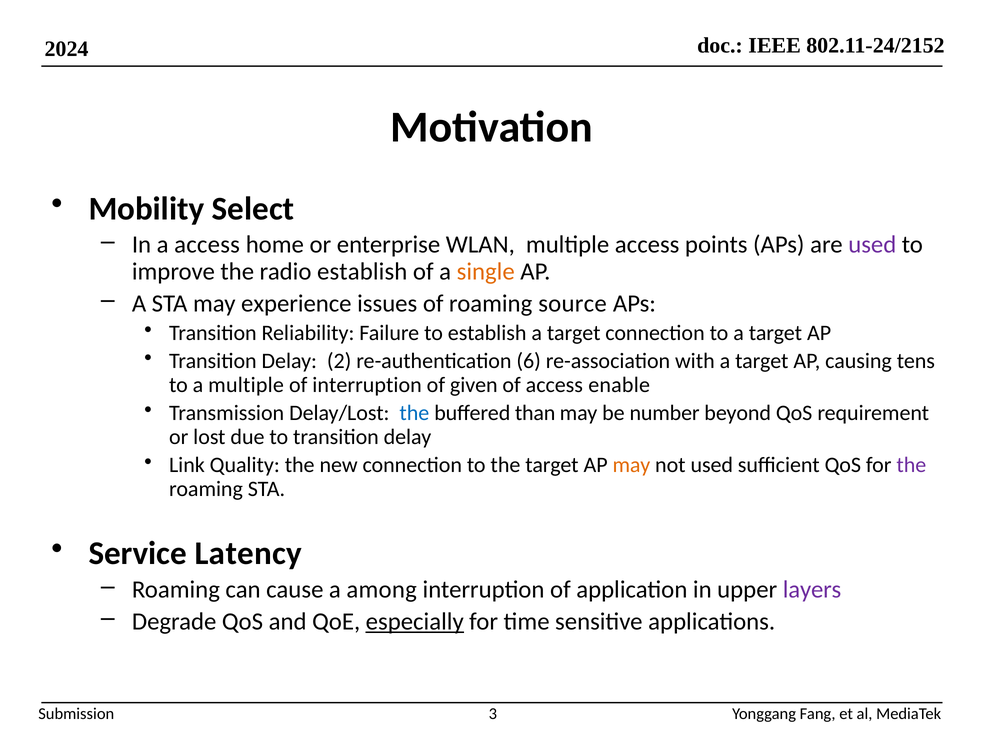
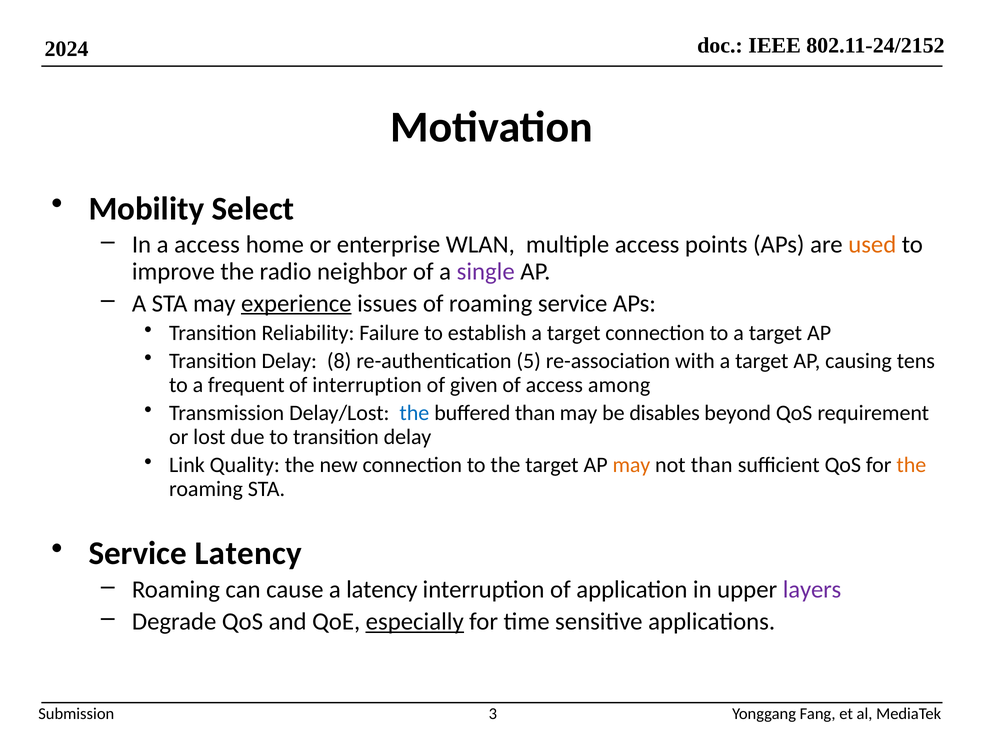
used colour: purple -> orange (872, 245)
radio establish: establish -> neighbor (362, 272)
single colour: orange -> purple (486, 272)
experience underline: none -> present (296, 303)
roaming source: source -> service (573, 303)
2: 2 -> 8 (339, 361)
6: 6 -> 5 (529, 361)
a multiple: multiple -> frequent (246, 385)
enable: enable -> among (619, 385)
number: number -> disables (665, 413)
not used: used -> than (712, 465)
the colour: purple -> orange (911, 465)
a among: among -> latency (382, 590)
